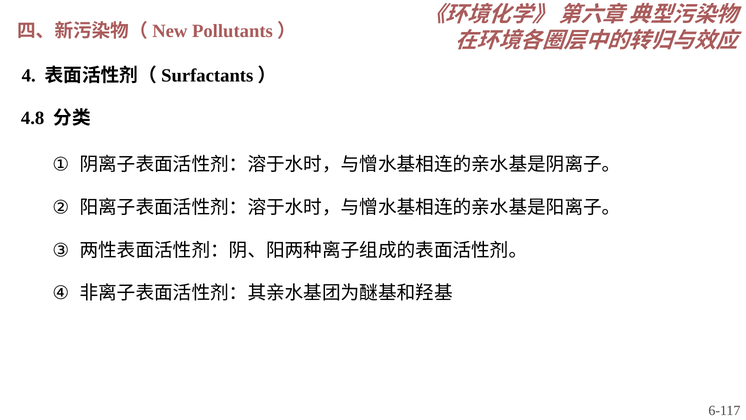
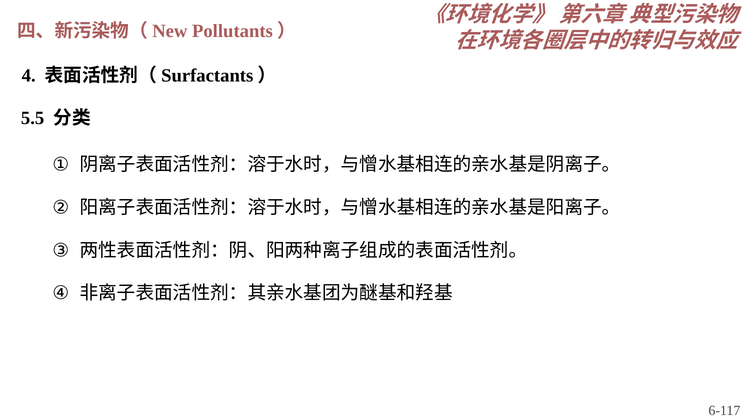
4.8: 4.8 -> 5.5 (33, 118)
